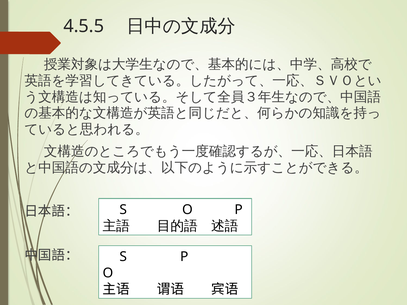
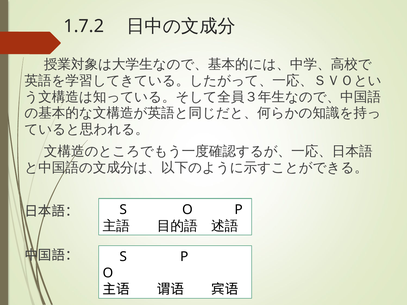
4.5.5: 4.5.5 -> 1.7.2 (84, 26)
